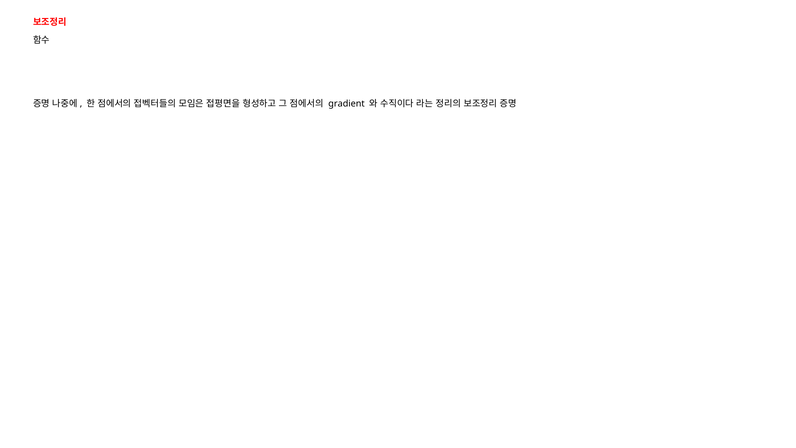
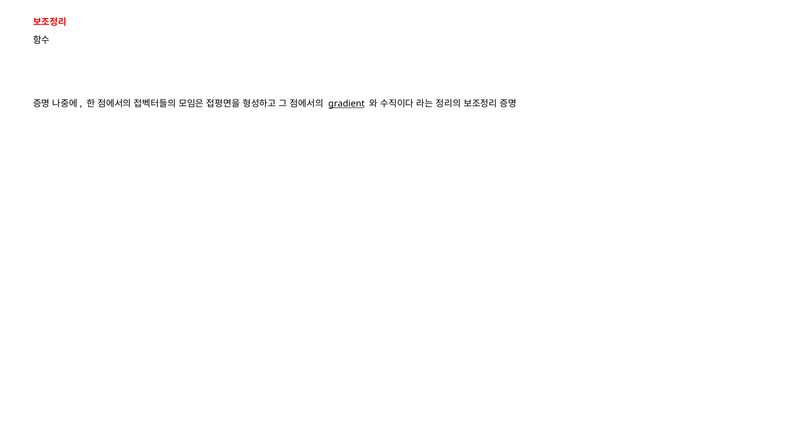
gradient underline: none -> present (347, 104)
